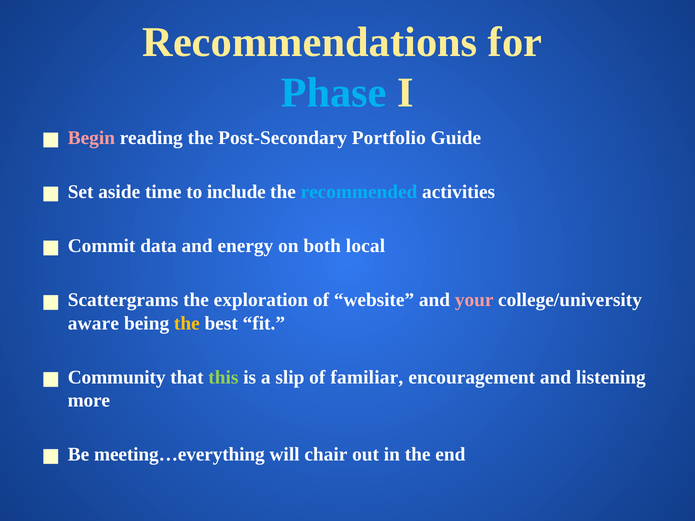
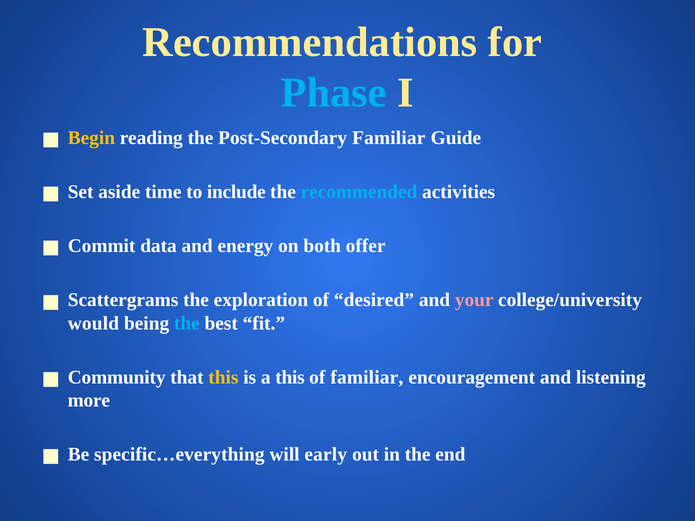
Begin colour: pink -> yellow (91, 138)
Post-Secondary Portfolio: Portfolio -> Familiar (389, 138)
local: local -> offer (366, 246)
website: website -> desired (374, 300)
aware: aware -> would (93, 323)
the colour: yellow -> light blue (187, 323)
this colour: light green -> yellow (223, 377)
a slip: slip -> this (290, 377)
meeting…everything: meeting…everything -> specific…everything (179, 455)
chair: chair -> early (326, 455)
